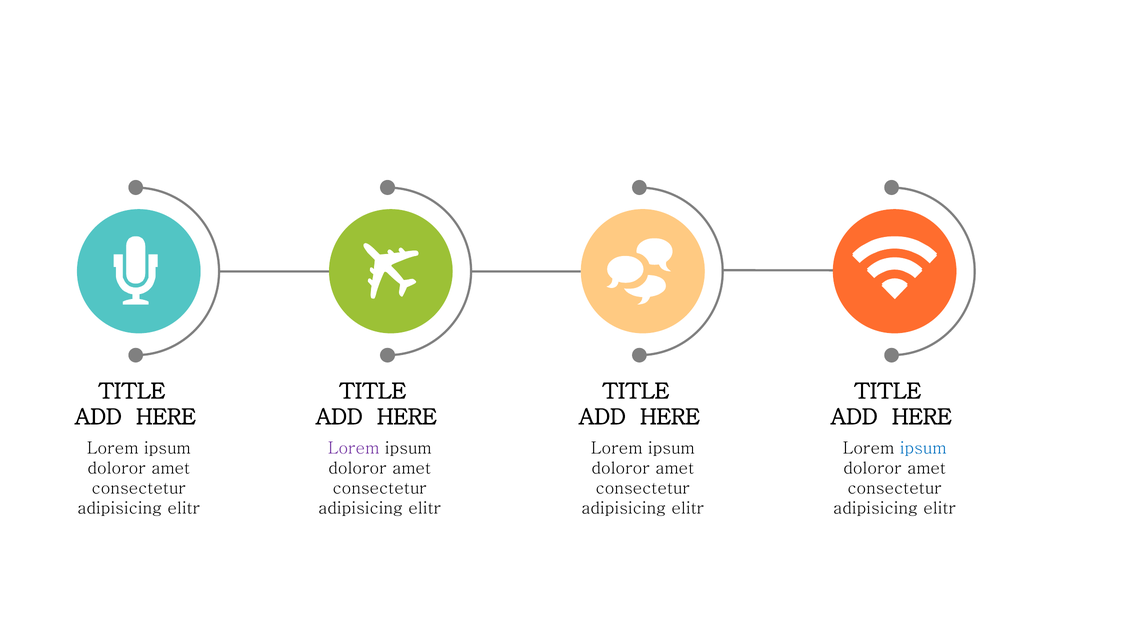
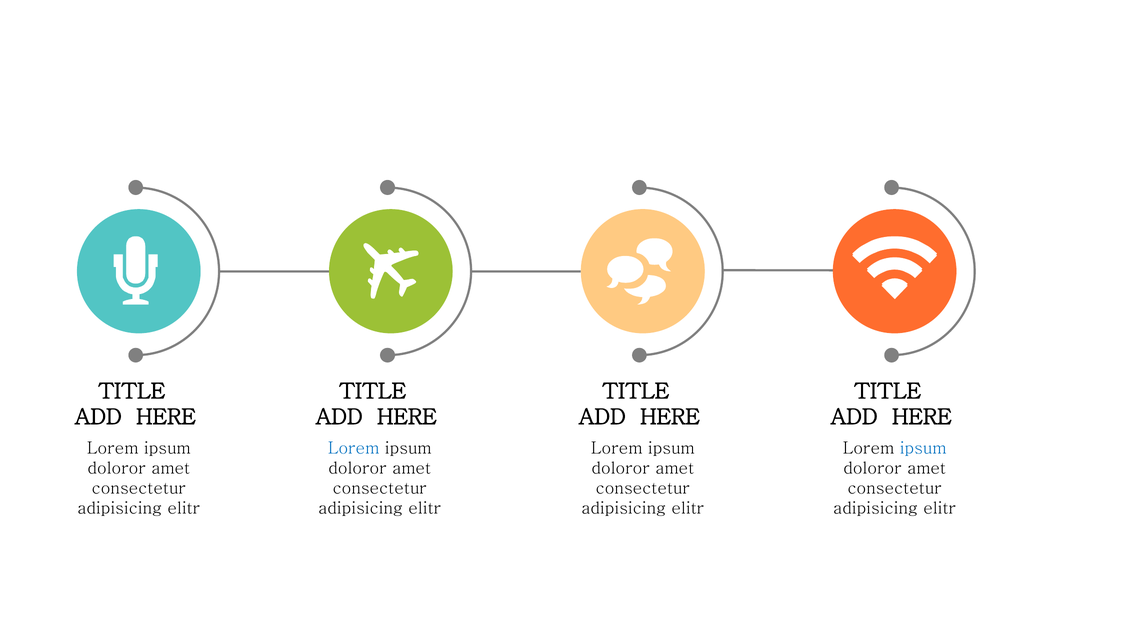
Lorem colour: purple -> blue (354, 448)
